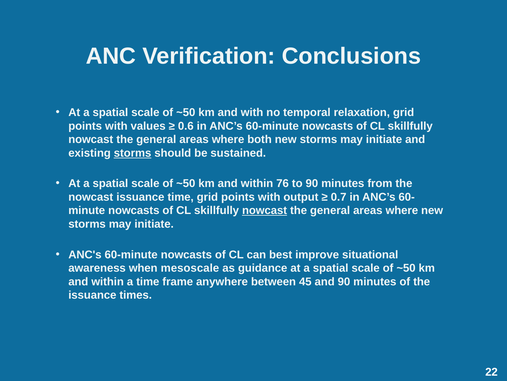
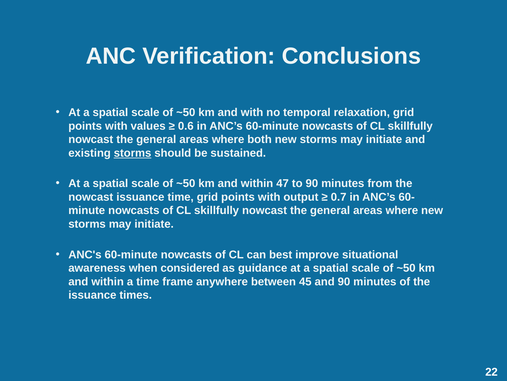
76: 76 -> 47 (283, 183)
nowcast underline: present -> none (265, 210)
mesoscale: mesoscale -> considered (190, 268)
